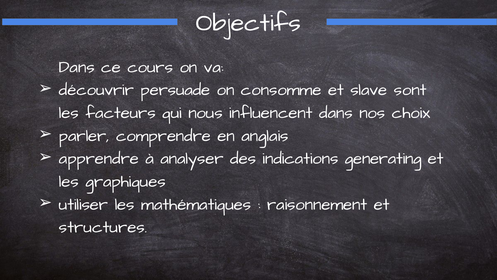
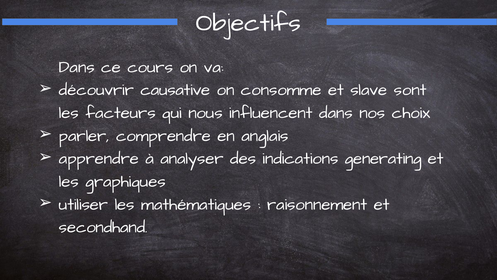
persuade: persuade -> causative (175, 90)
structures: structures -> secondhand (103, 227)
